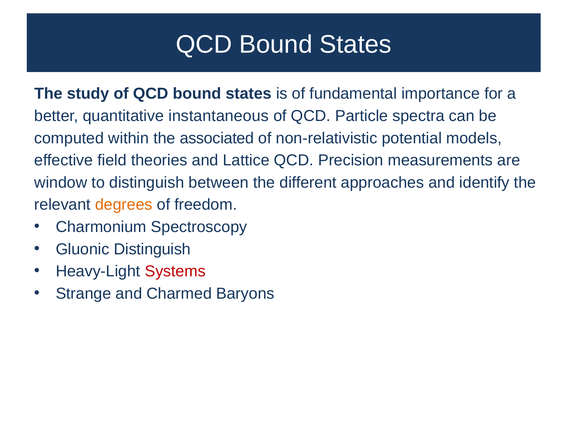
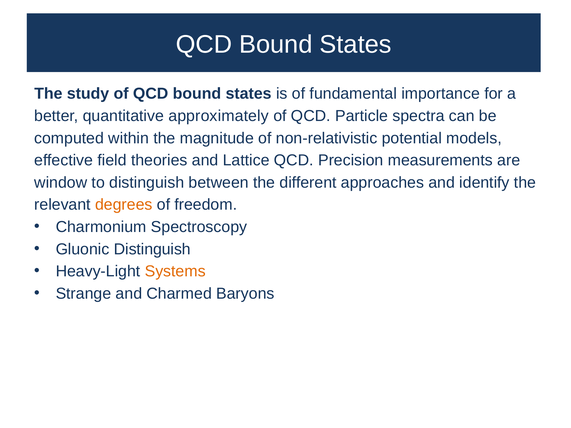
instantaneous: instantaneous -> approximately (219, 116)
associated: associated -> magnitude (217, 138)
Systems colour: red -> orange (175, 271)
